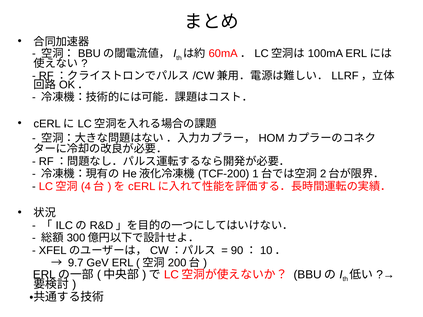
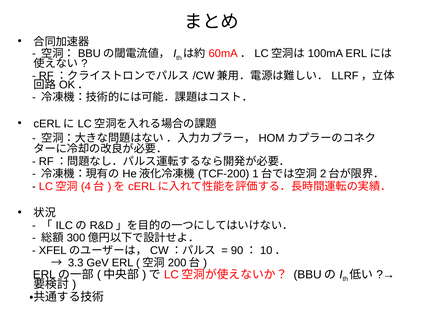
9.7: 9.7 -> 3.3 (76, 263)
